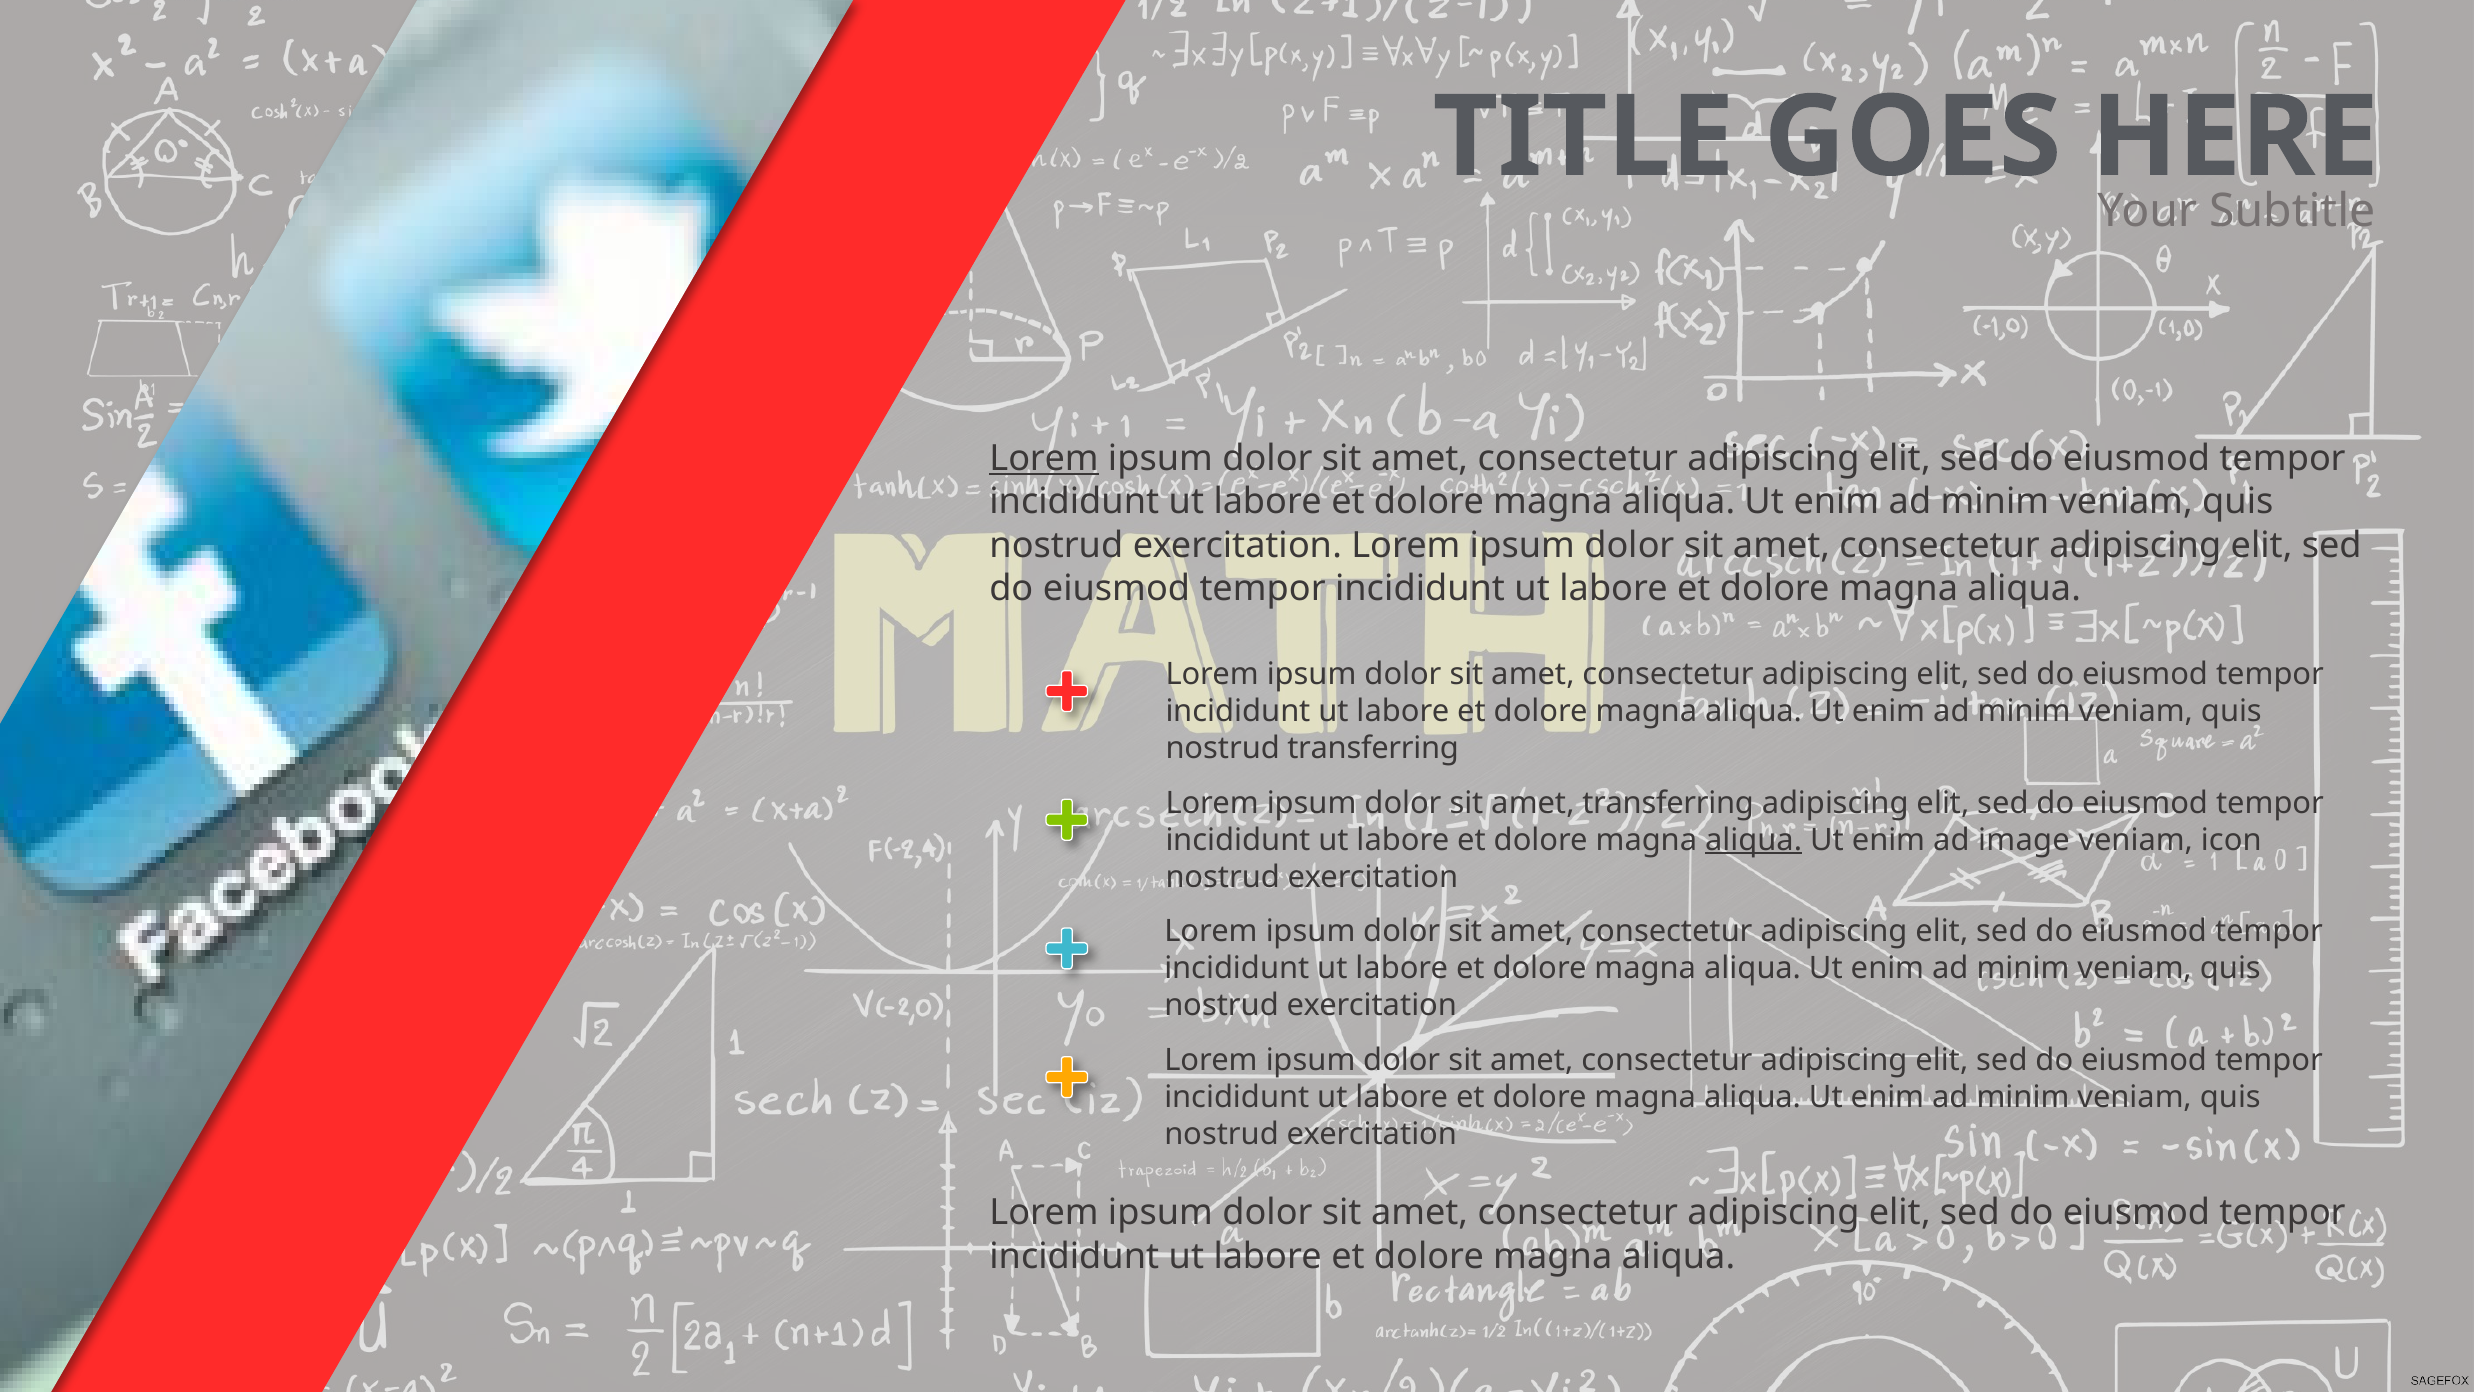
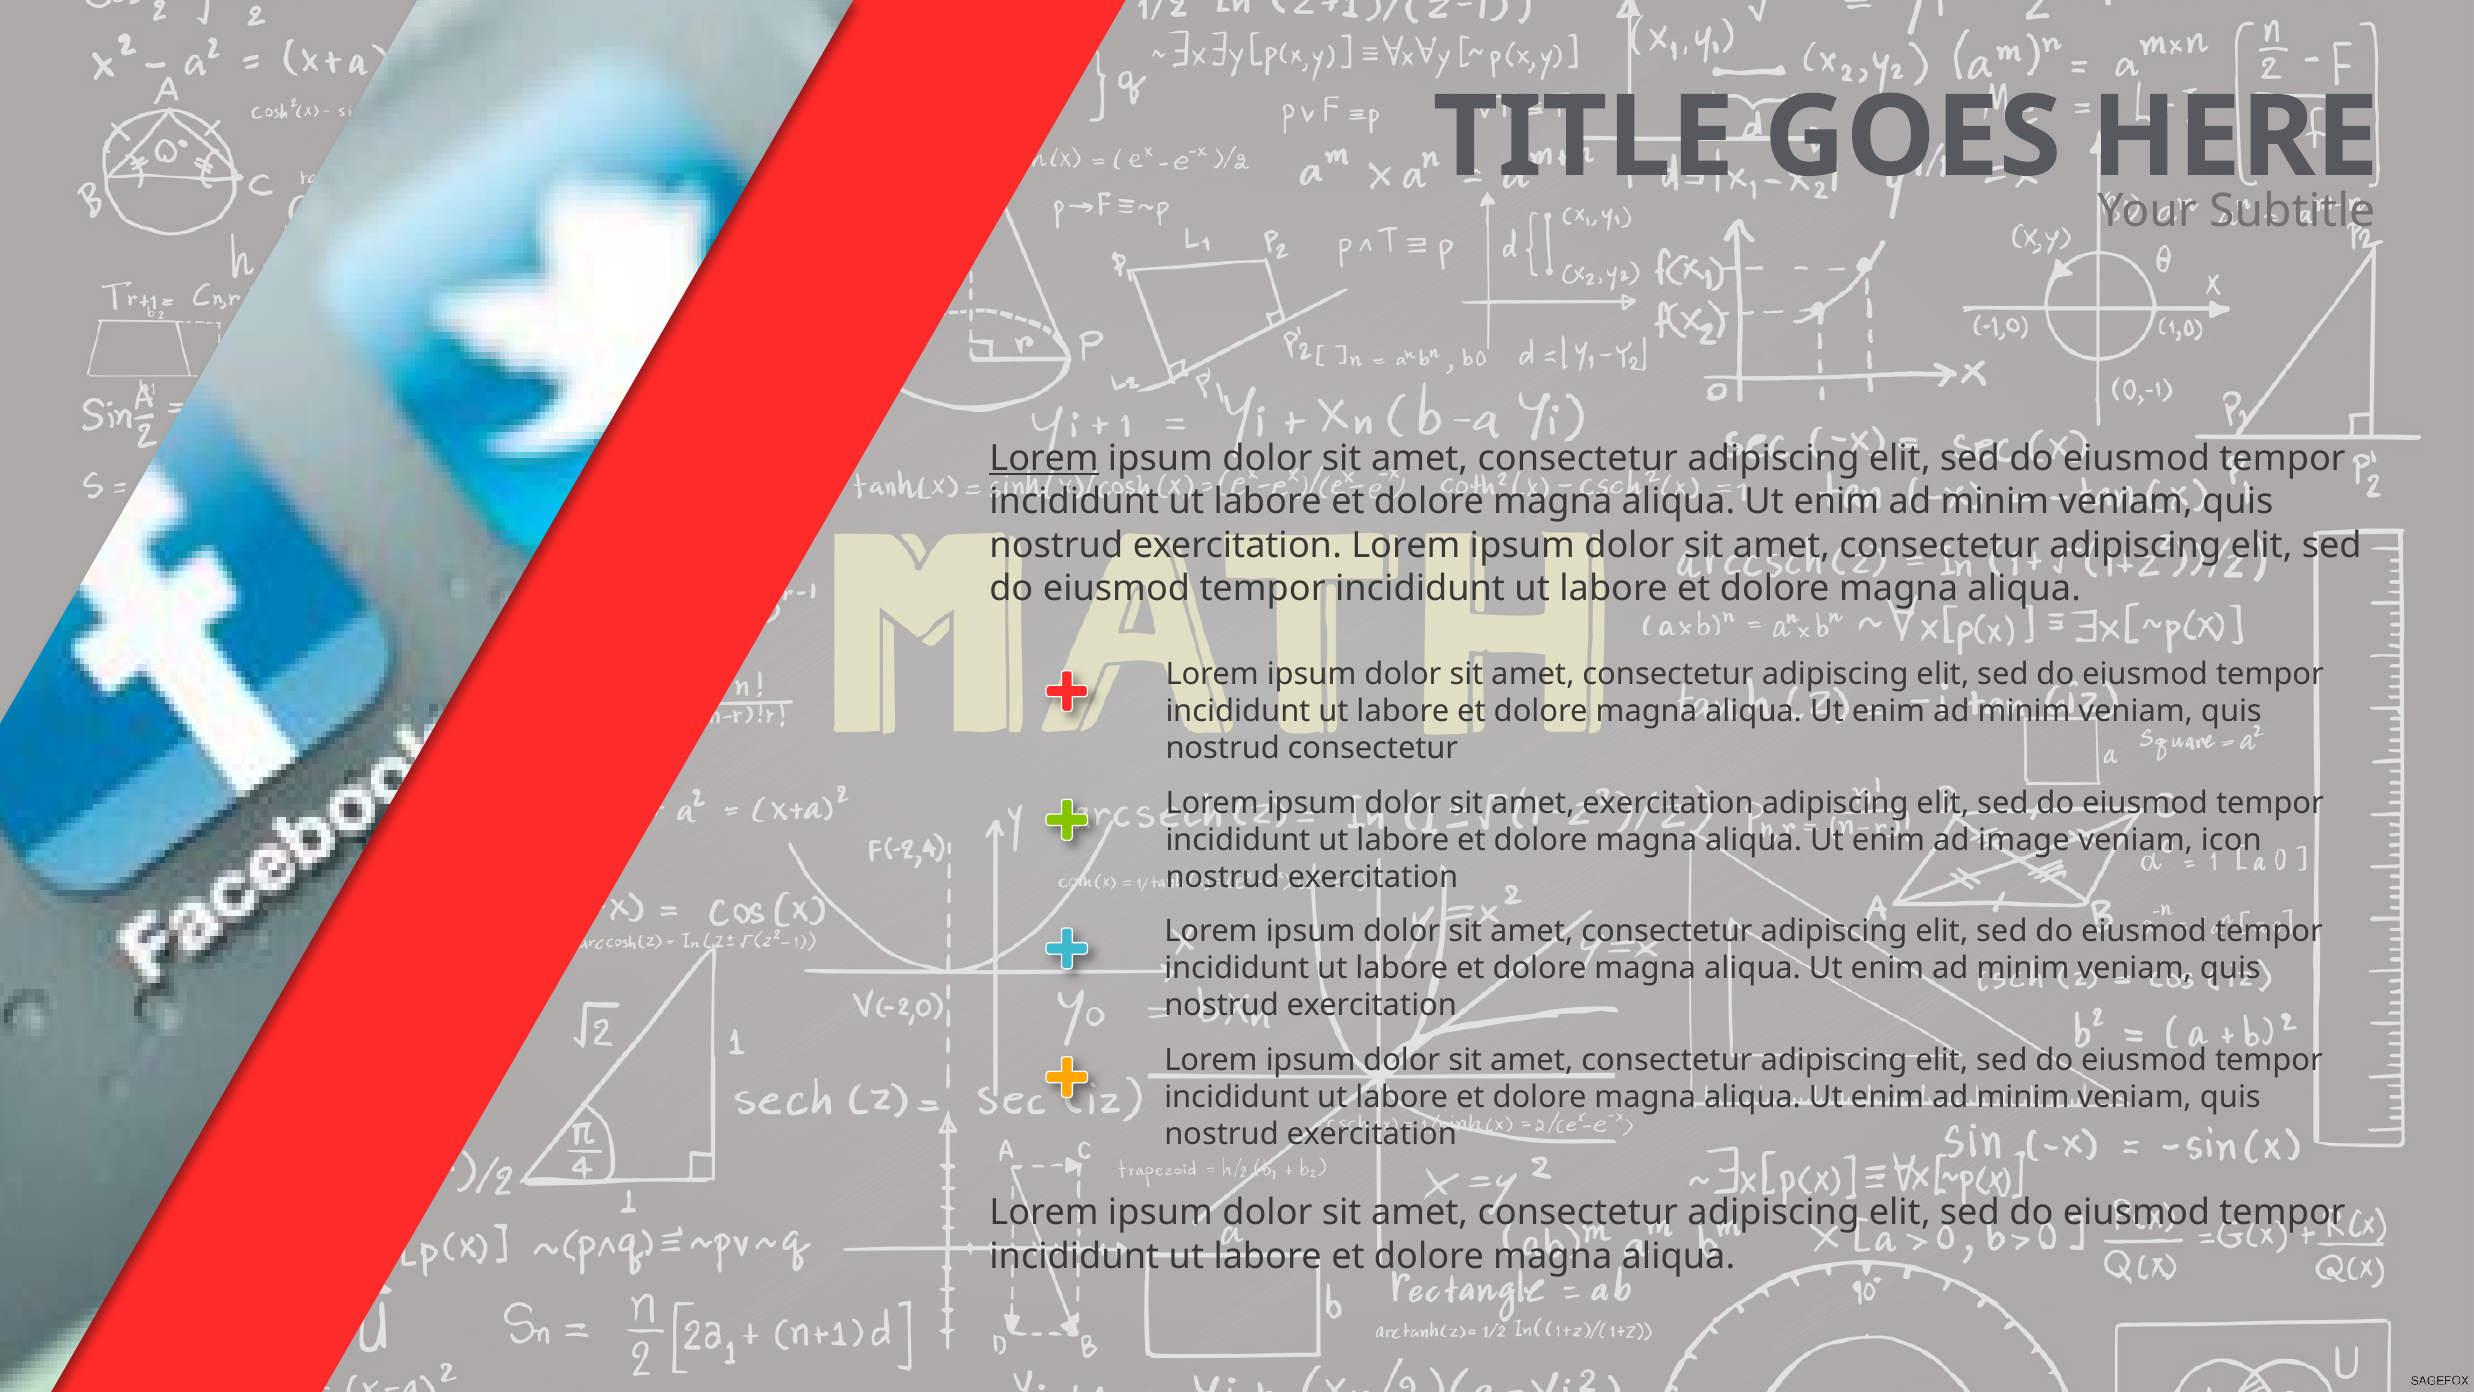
nostrud transferring: transferring -> consectetur (1373, 748)
amet transferring: transferring -> exercitation (1668, 803)
aliqua underline: present -> none (1754, 840)
